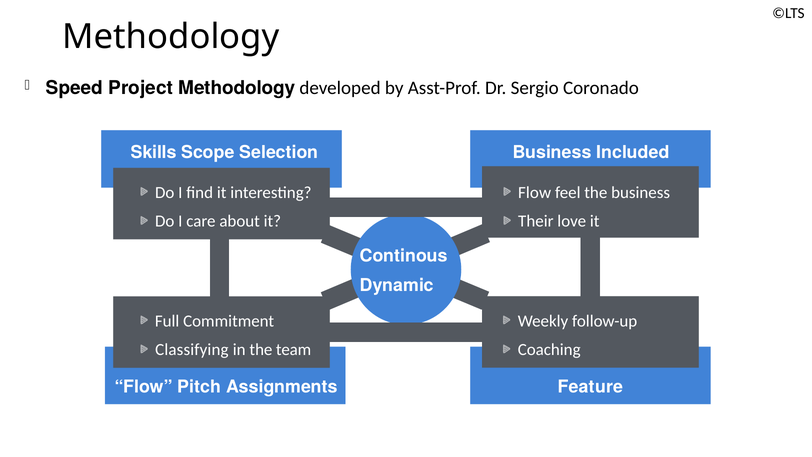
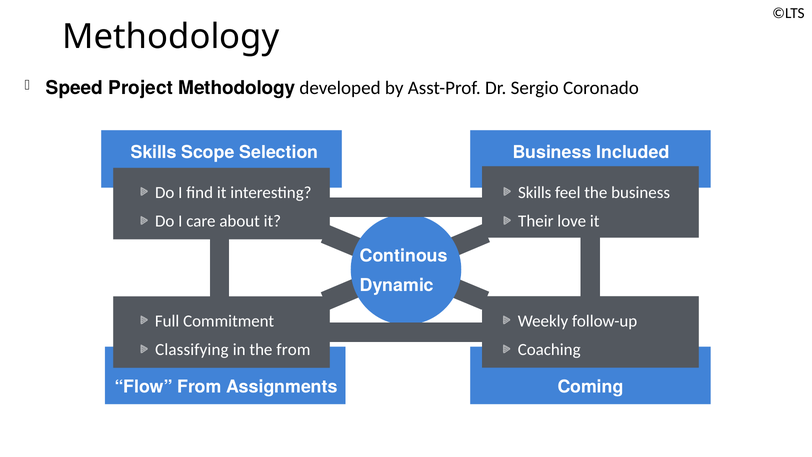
Flow: Flow -> Skills (535, 192)
the team: team -> from (293, 350)
Flow Pitch: Pitch -> From (199, 387)
Feature: Feature -> Coming (591, 387)
